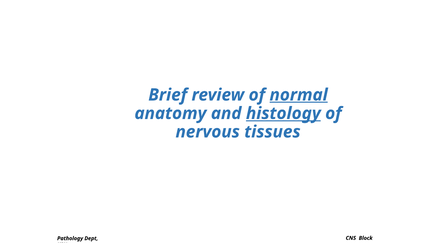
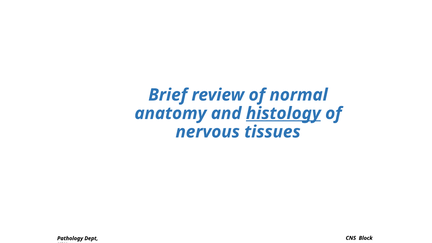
normal underline: present -> none (299, 95)
